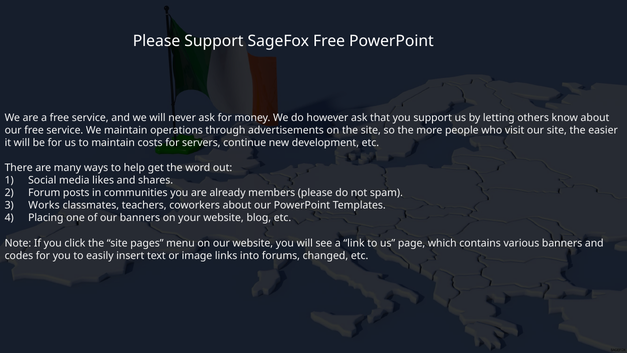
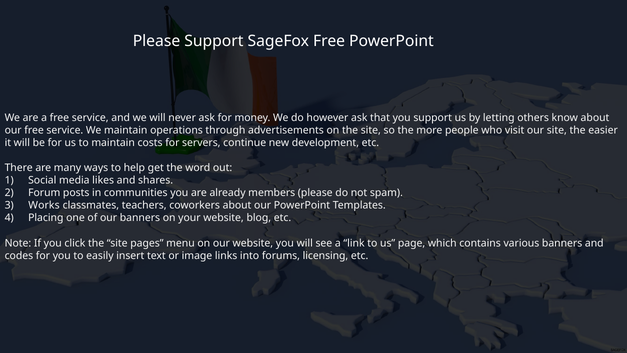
changed: changed -> licensing (325, 255)
